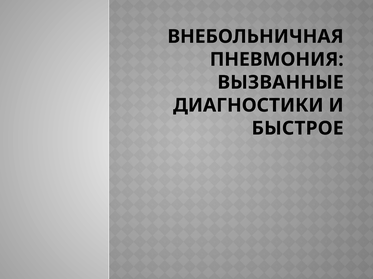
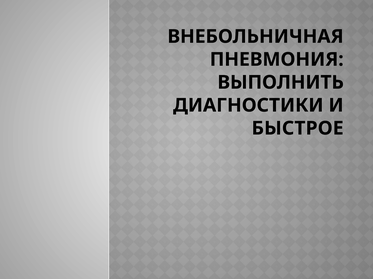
ВЫЗВАННЫЕ: ВЫЗВАННЫЕ -> ВЫПОЛНИТЬ (281, 83)
